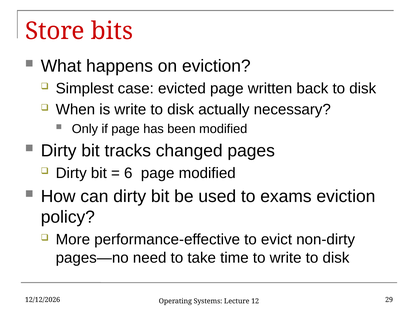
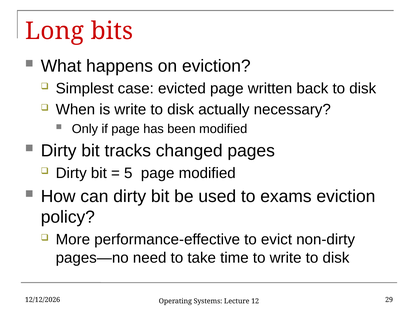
Store: Store -> Long (55, 31)
6: 6 -> 5 (128, 173)
